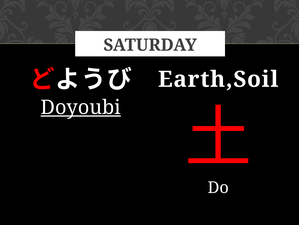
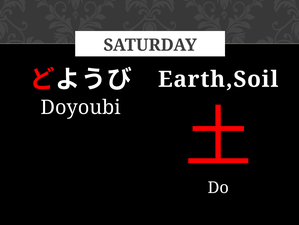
Doyoubi underline: present -> none (81, 107)
